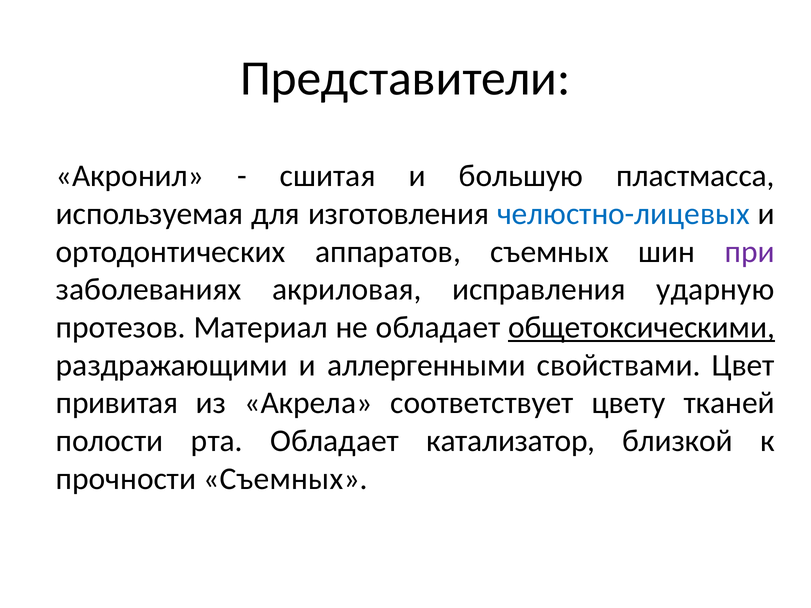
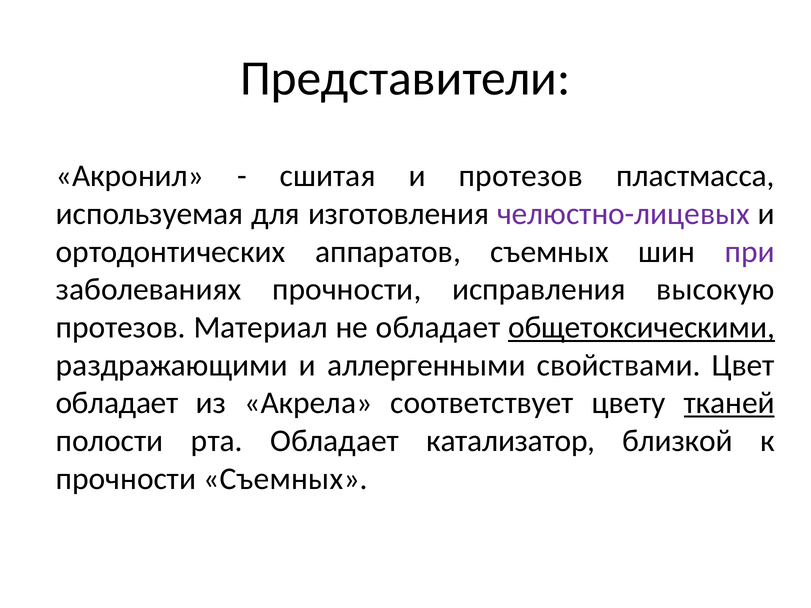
и большую: большую -> протезов (521, 176)
челюстно-лицевых colour: blue -> purple (623, 214)
заболеваниях акриловая: акриловая -> прочности (347, 290)
ударную: ударную -> высокую (715, 290)
привитая: привитая -> обладает (117, 403)
тканей underline: none -> present (729, 403)
